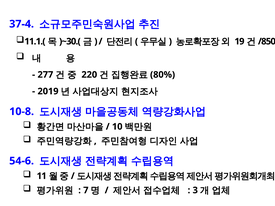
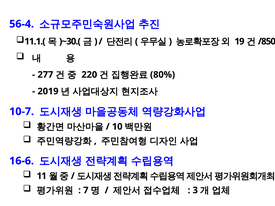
37-4: 37-4 -> 56-4 (22, 24)
10-8: 10-8 -> 10-7 (22, 112)
54-6: 54-6 -> 16-6 (22, 161)
